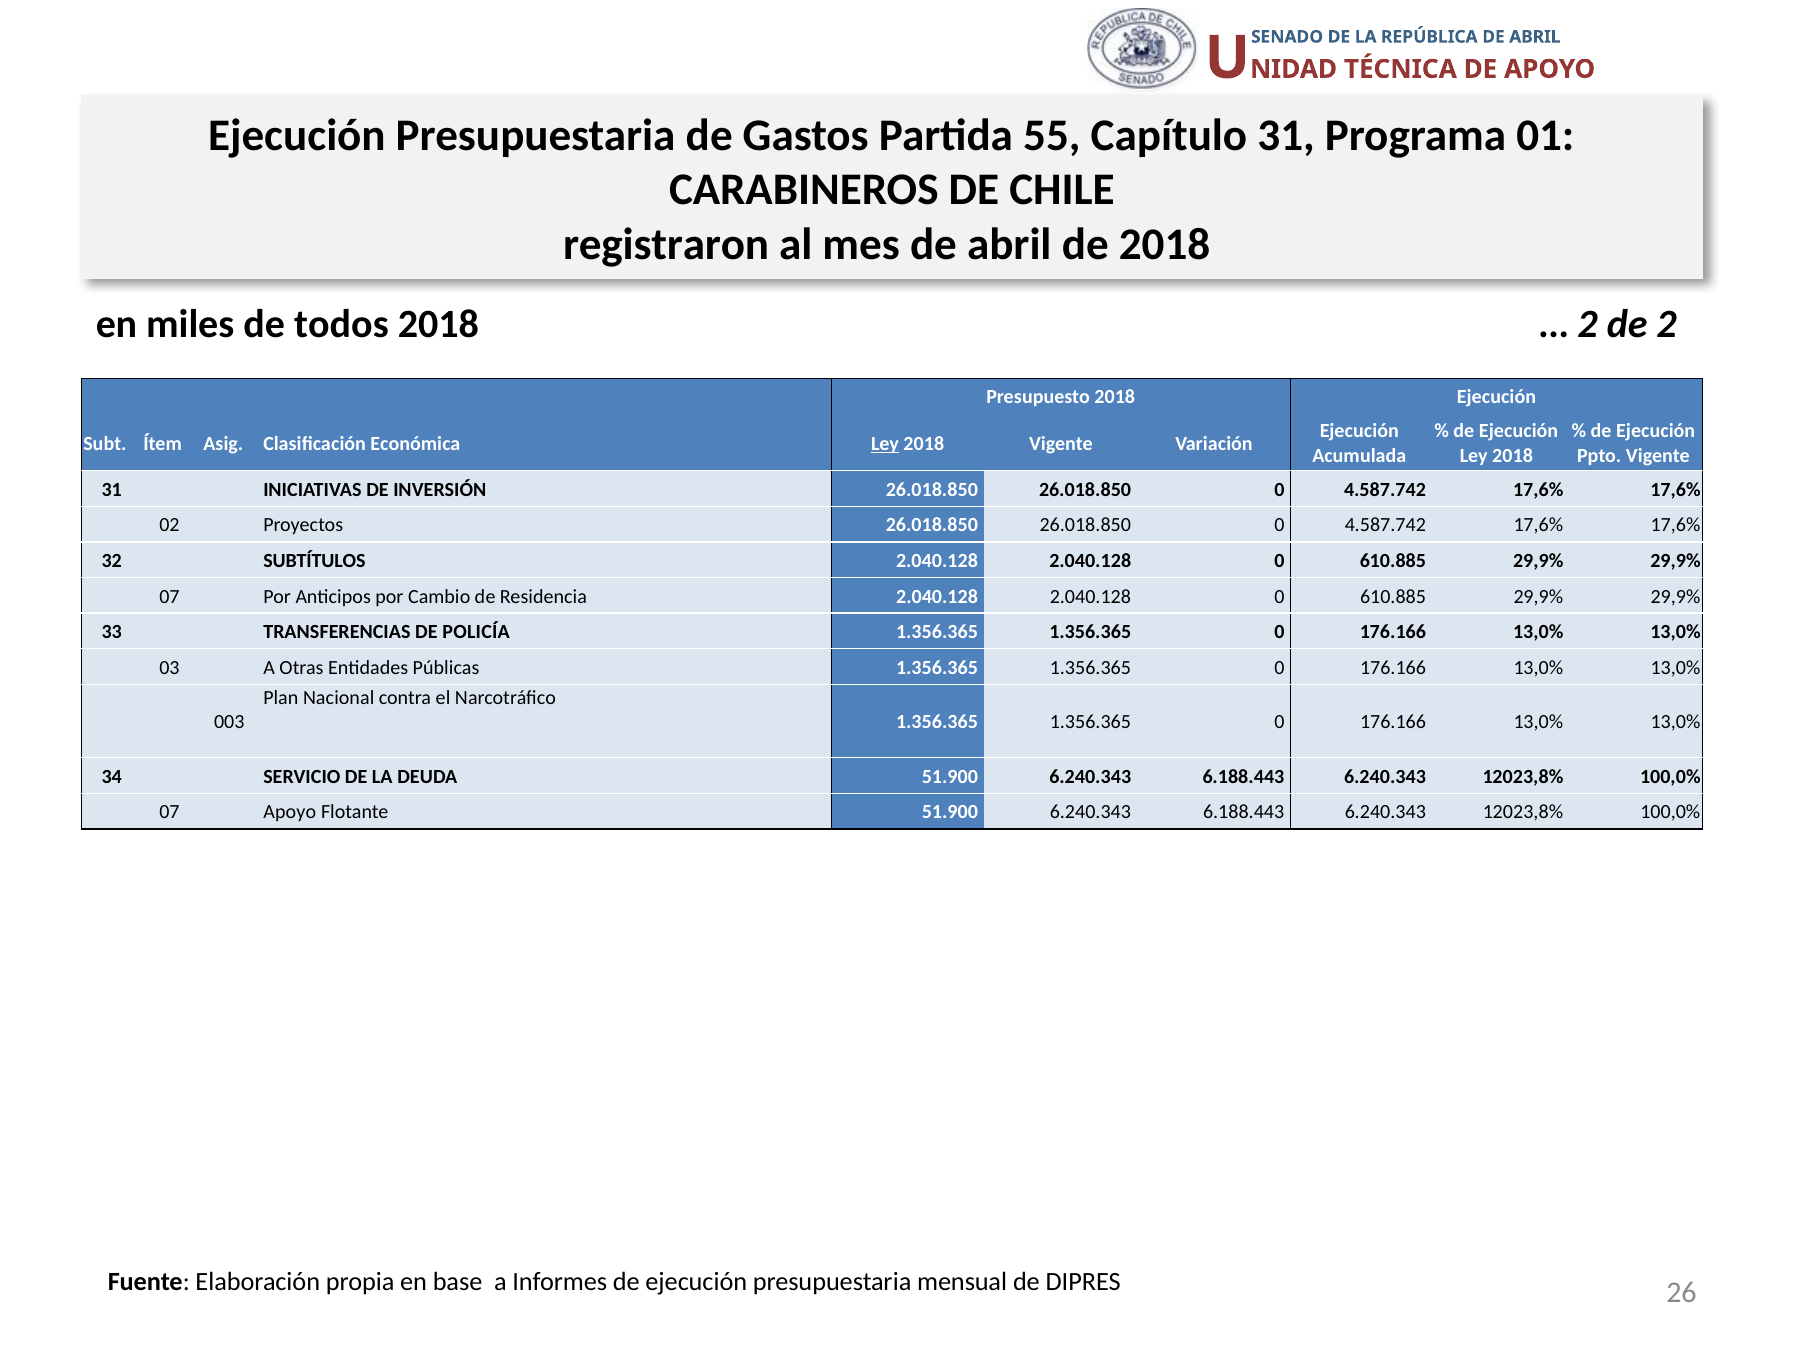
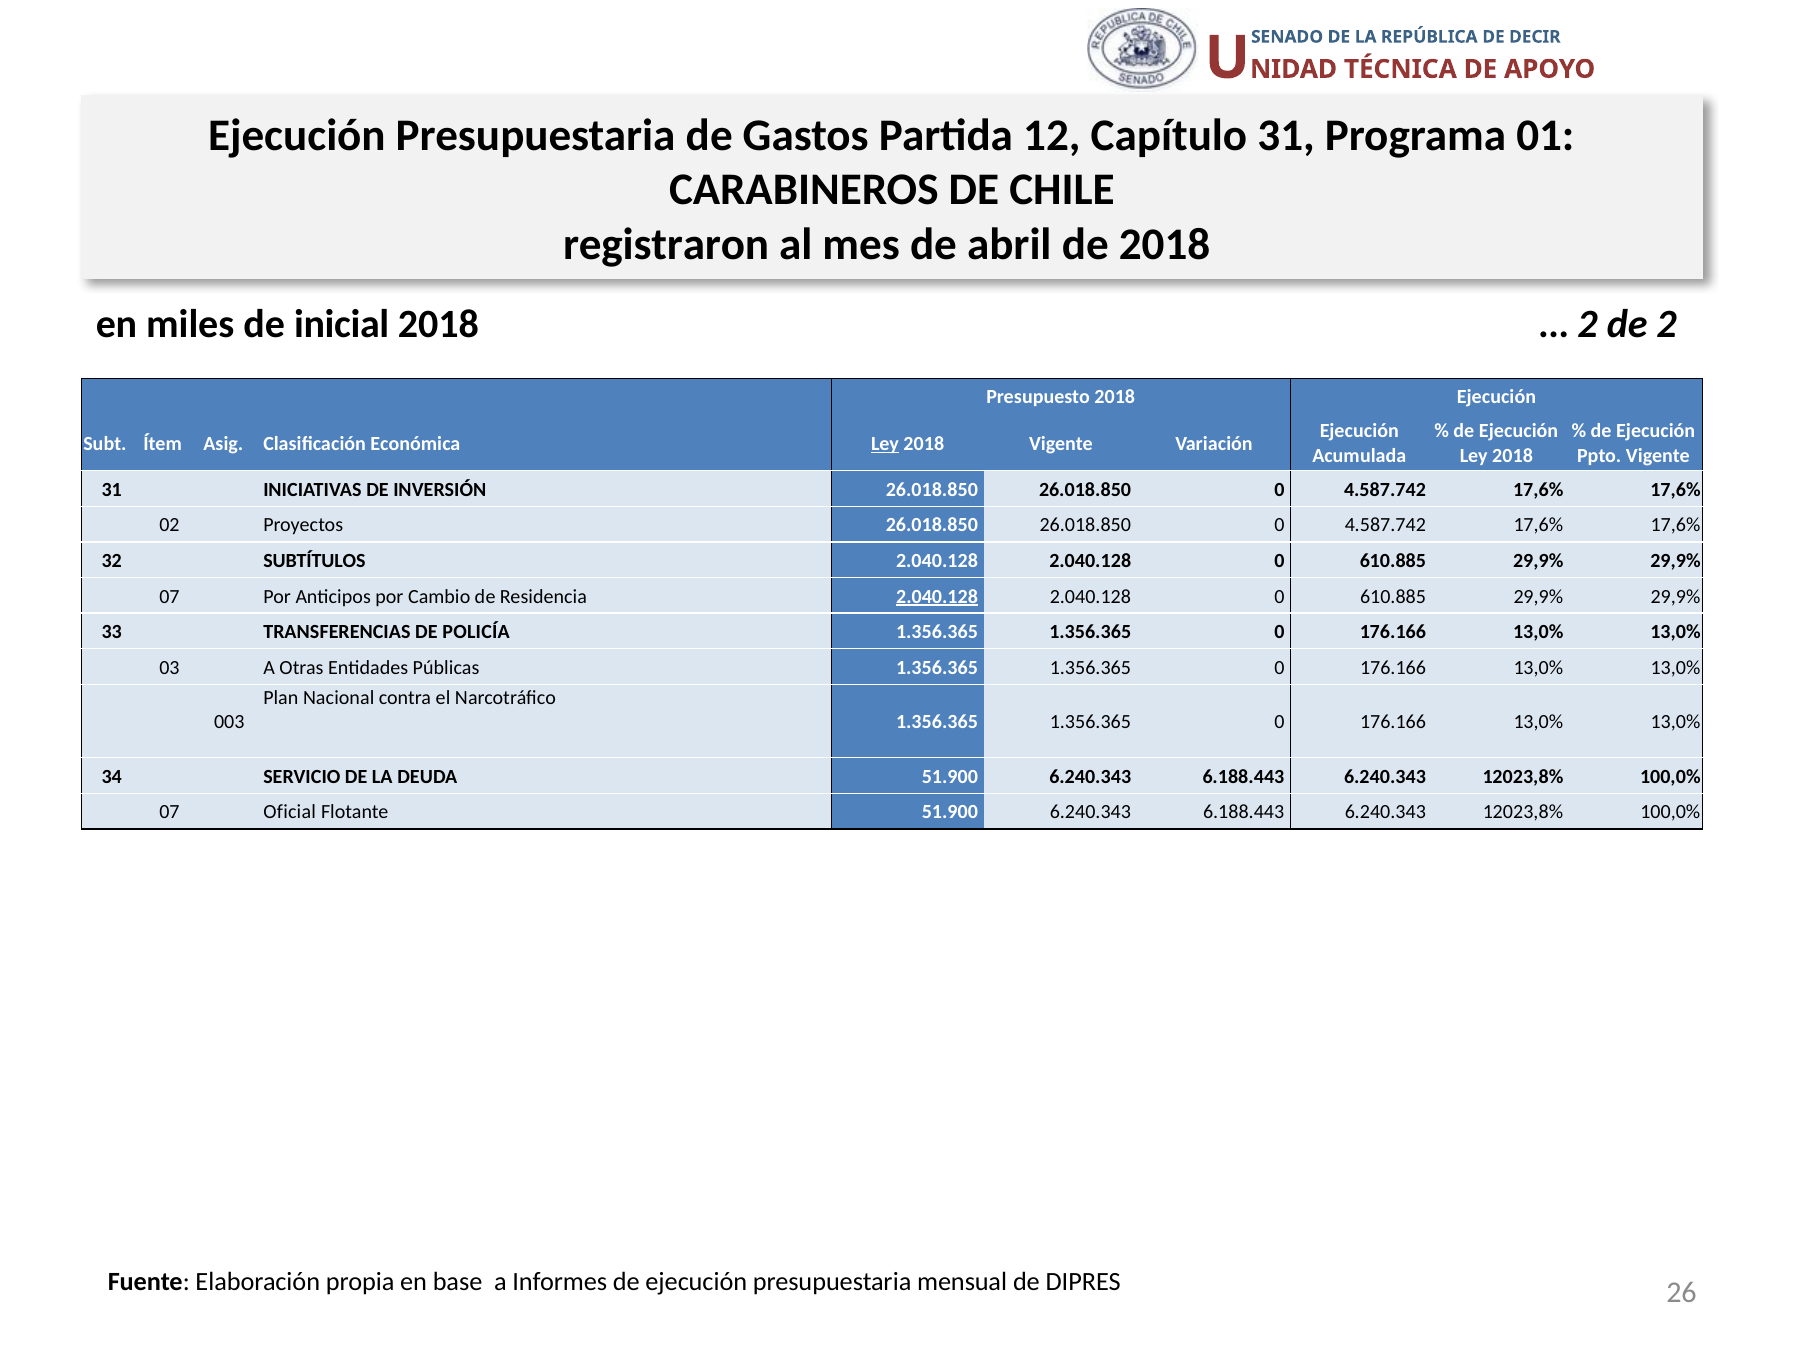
ABRIL: ABRIL -> DECIR (1535, 37)
55: 55 -> 12 (1052, 136)
todos: todos -> inicial (342, 324)
2.040.128 underline: none -> present (937, 596)
07 Apoyo: Apoyo -> Oficial (290, 812)
